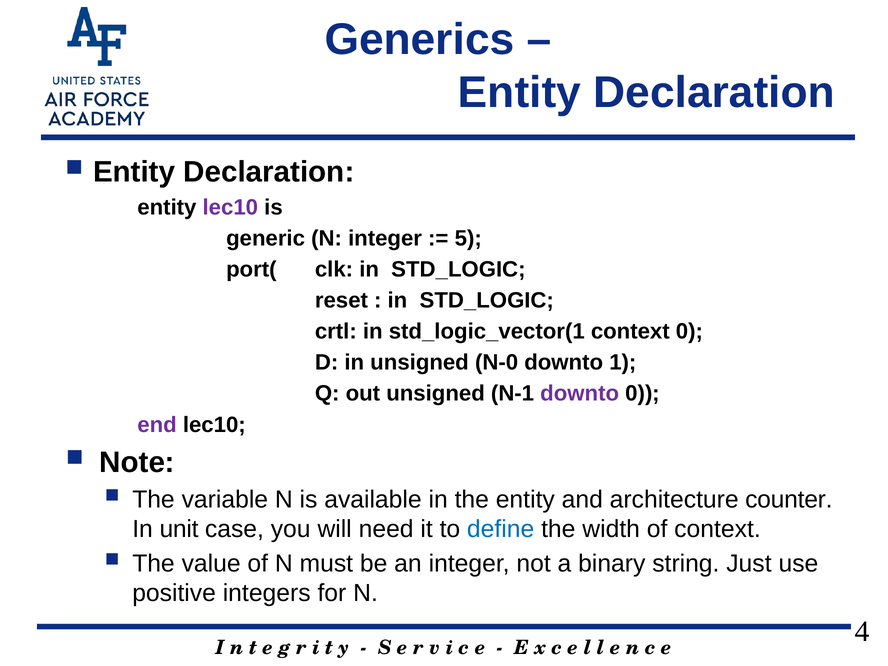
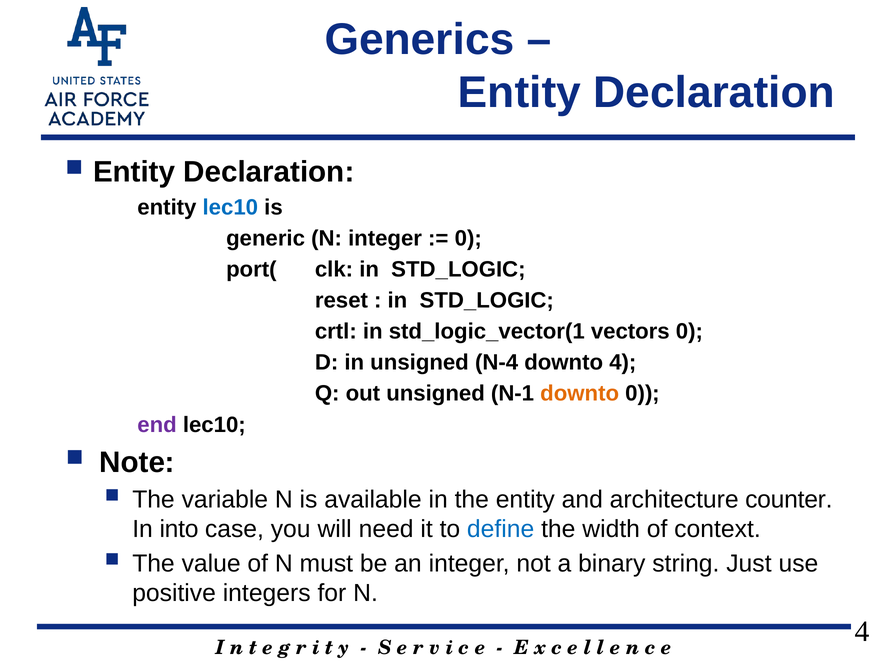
lec10 colour: purple -> blue (230, 207)
5: 5 -> 0 (468, 238)
std_logic_vector(1 context: context -> vectors (630, 332)
N-0: N-0 -> N-4 (497, 363)
downto 1: 1 -> 4 (623, 363)
downto colour: purple -> orange (580, 394)
unit: unit -> into (179, 529)
